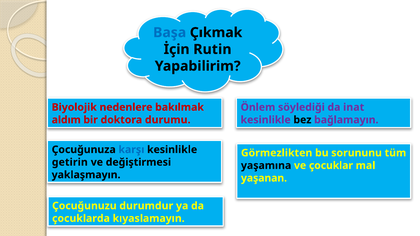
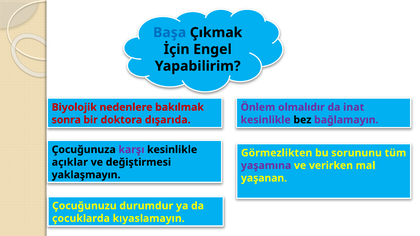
Rutin: Rutin -> Engel (212, 49)
söylediği: söylediği -> olmalıdır (301, 107)
aldım: aldım -> sonra (66, 120)
durumu: durumu -> dışarıda (168, 120)
karşı colour: blue -> purple (131, 150)
getirin: getirin -> açıklar (70, 162)
yaşamına colour: black -> purple (266, 166)
çocuklar: çocuklar -> verirken (331, 166)
